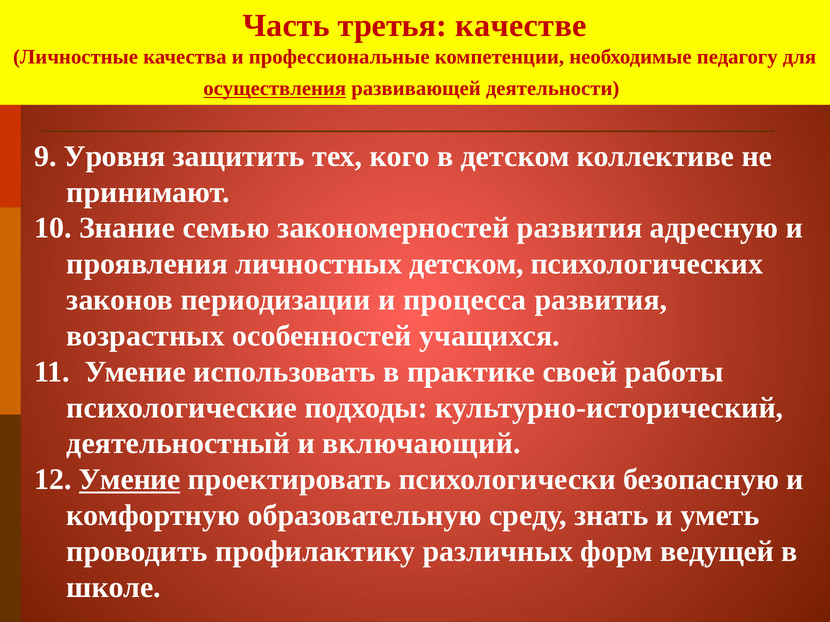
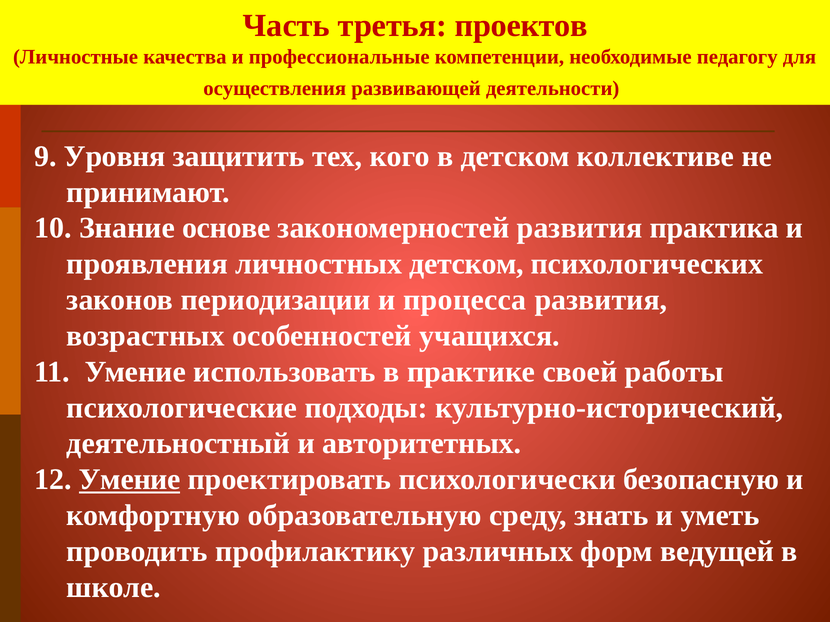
качестве: качестве -> проектов (521, 26)
осуществления underline: present -> none (275, 89)
семью: семью -> основе (226, 228)
адресную: адресную -> практика (714, 228)
включающий: включающий -> авторитетных (422, 444)
